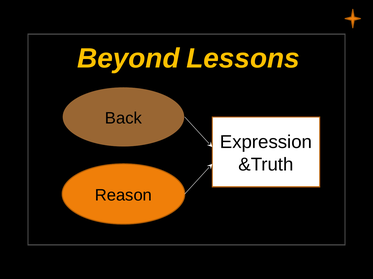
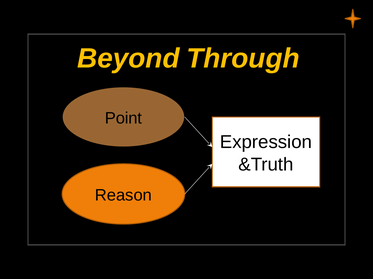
Lessons: Lessons -> Through (243, 59)
Back: Back -> Point (124, 118)
